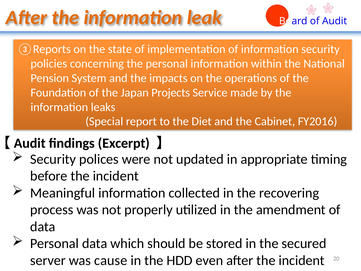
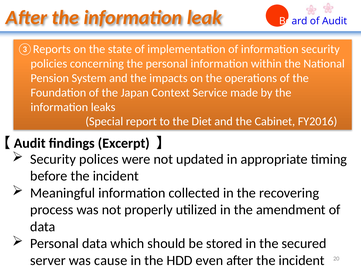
Projects: Projects -> Context (171, 93)
